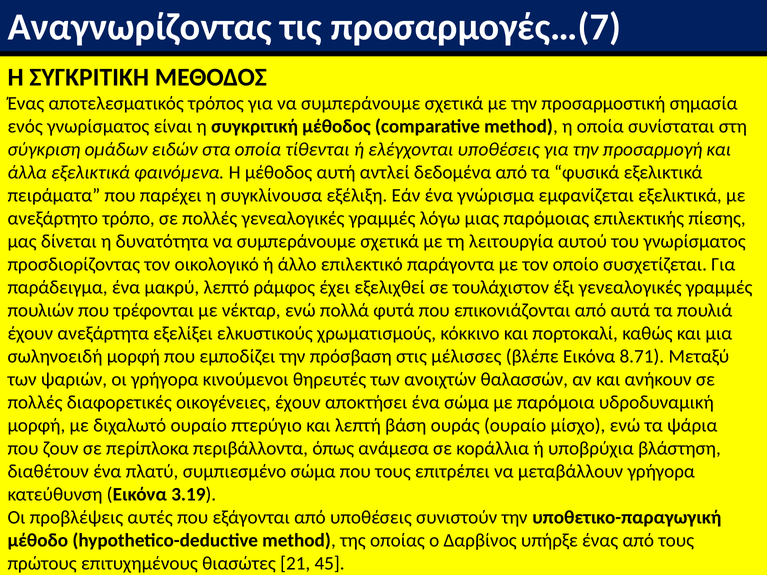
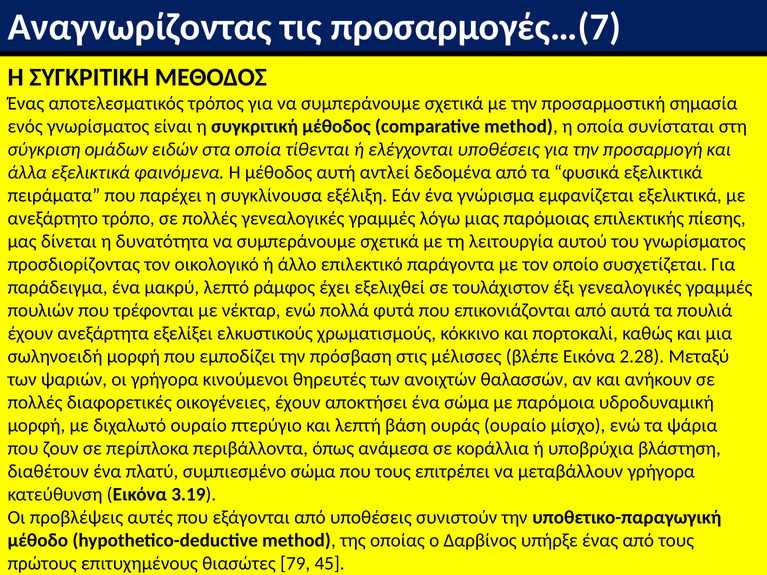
8.71: 8.71 -> 2.28 (642, 357)
21: 21 -> 79 (295, 564)
